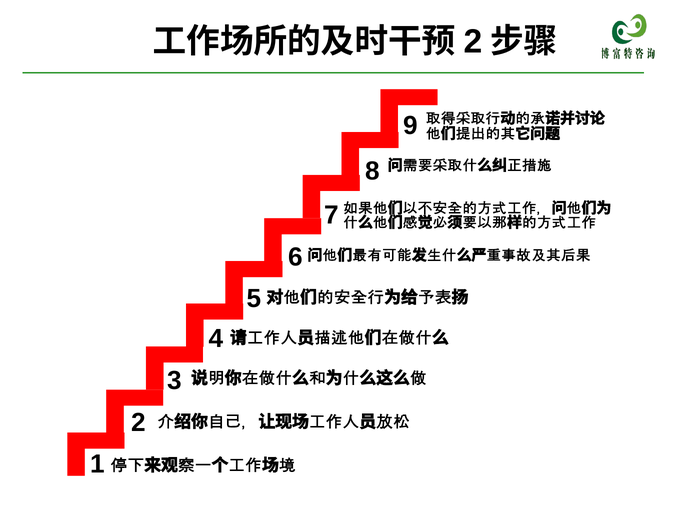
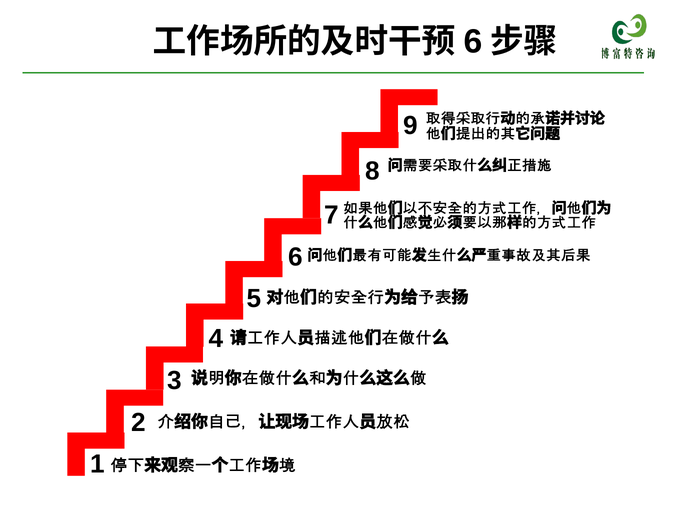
2: 2 -> 6 (473, 42)
